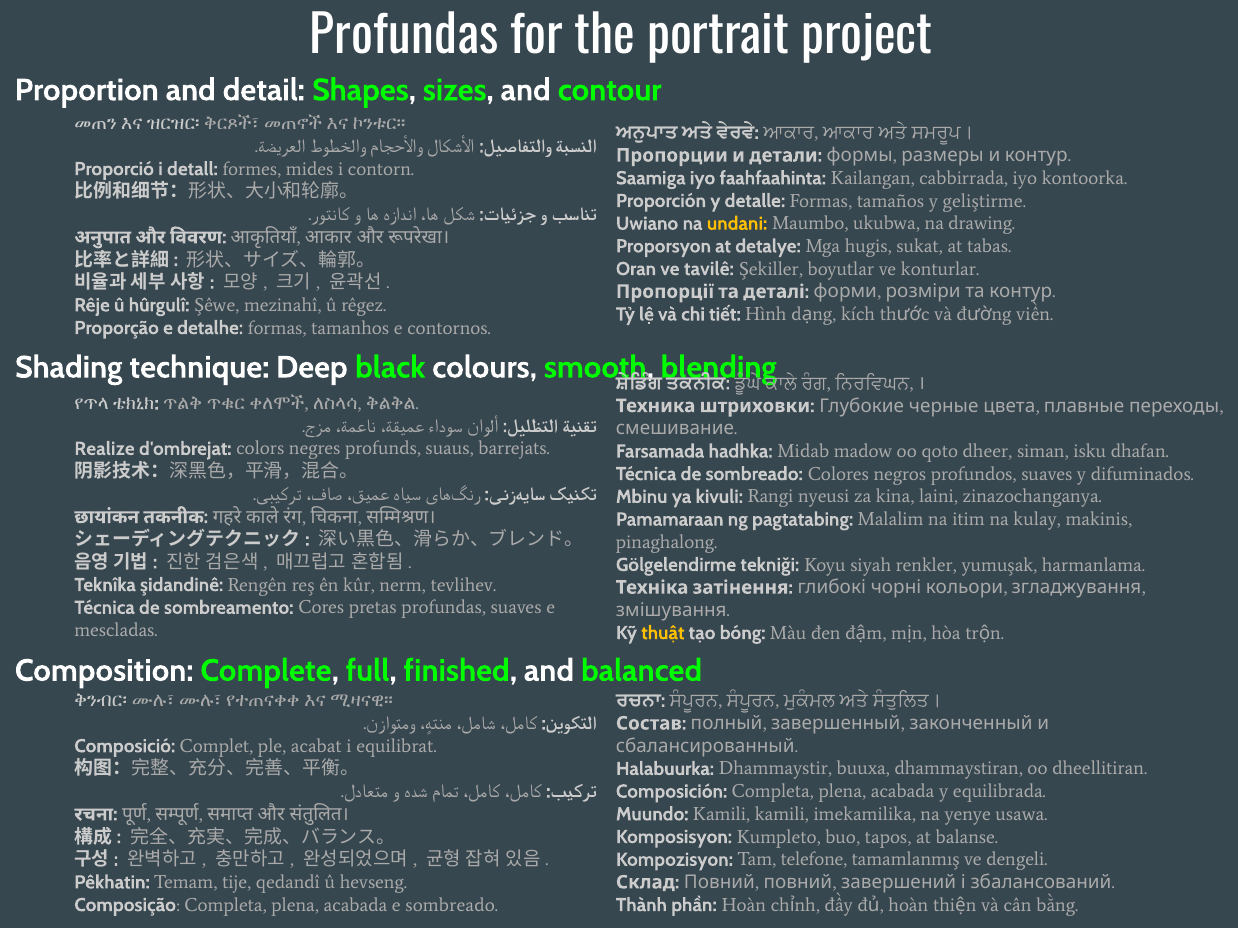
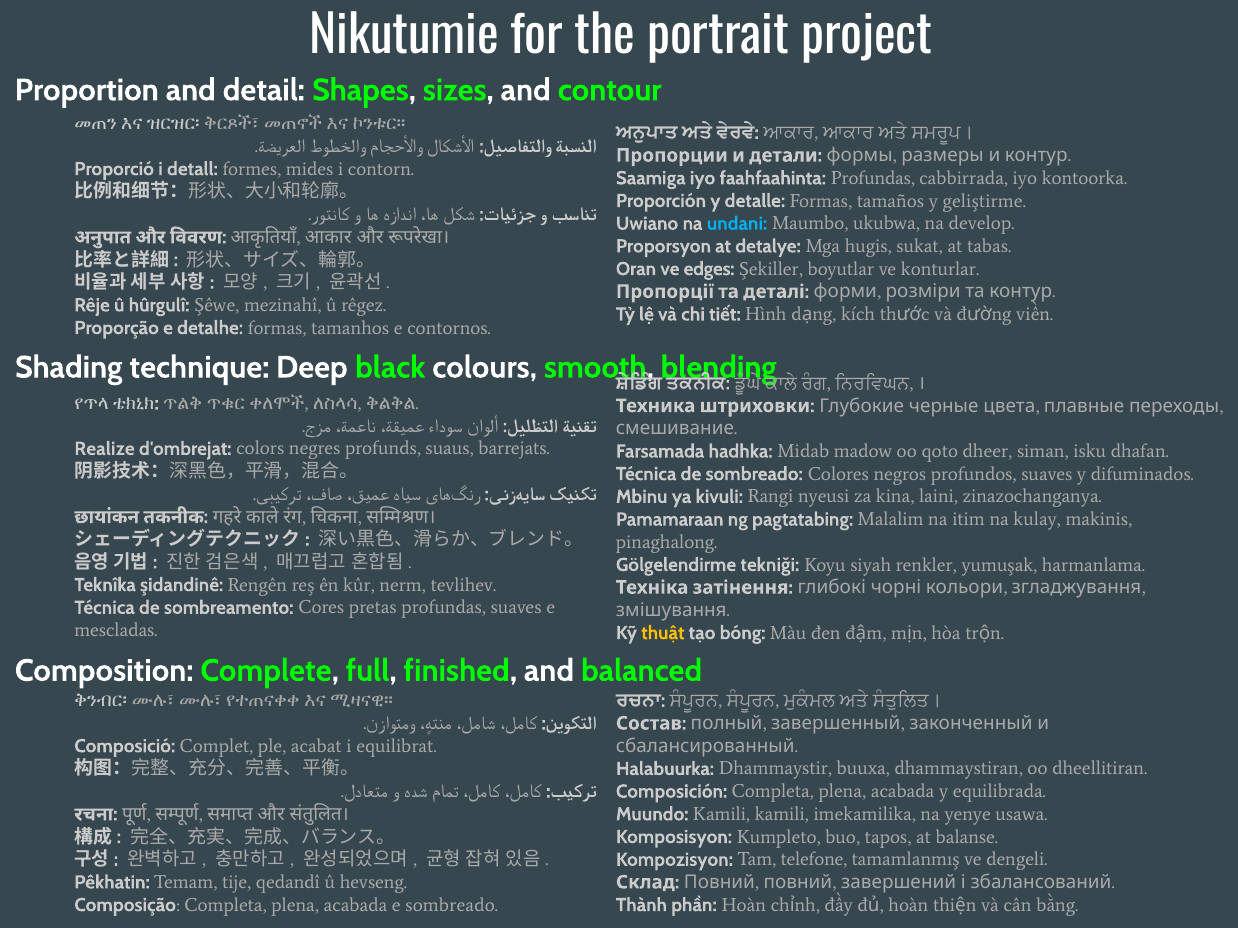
Profundas: Profundas -> Nikutumie (404, 36)
faahfaahinta Kailangan: Kailangan -> Profundas (873, 178)
undani colour: yellow -> light blue (737, 224)
drawing: drawing -> develop (982, 224)
tavilê: tavilê -> edges (709, 269)
